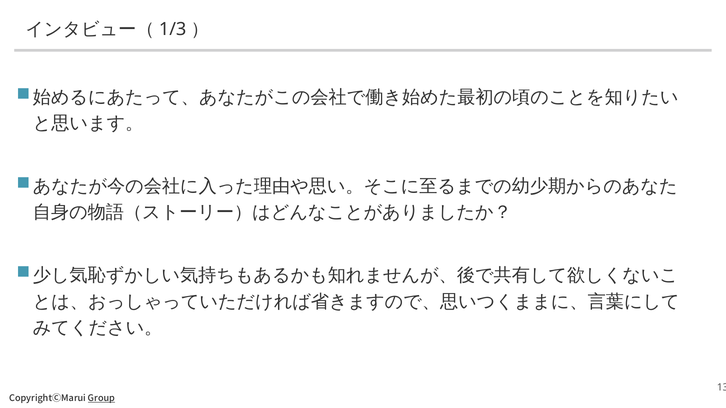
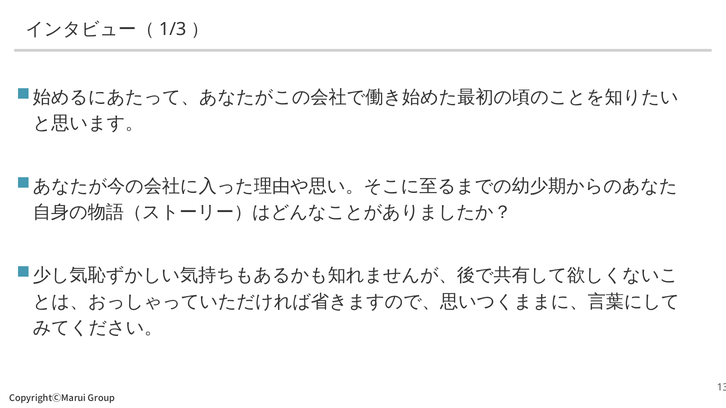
Group underline: present -> none (101, 399)
